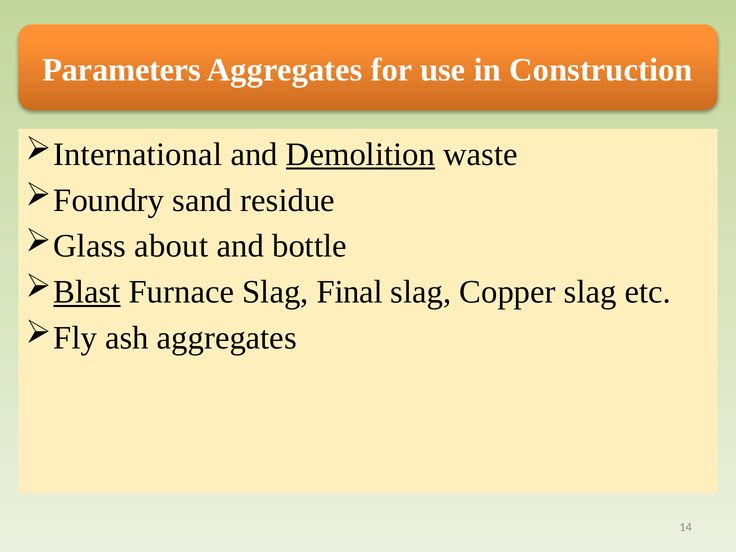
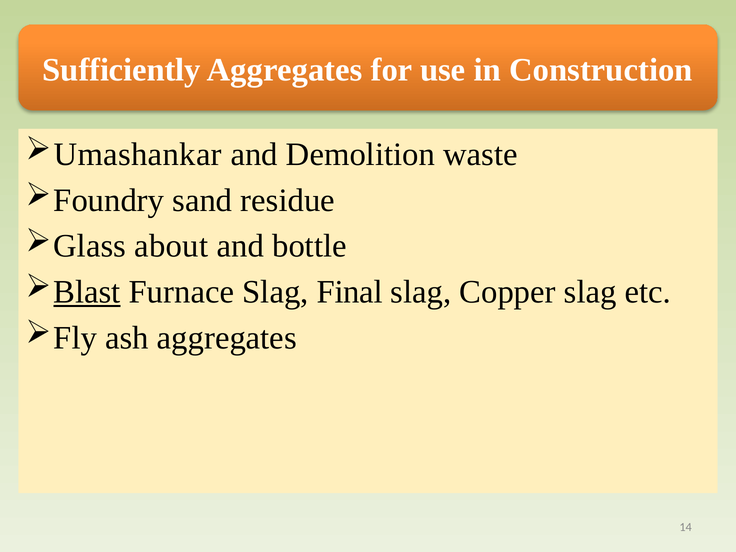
Parameters: Parameters -> Sufficiently (122, 70)
International: International -> Umashankar (138, 154)
Demolition underline: present -> none (360, 154)
